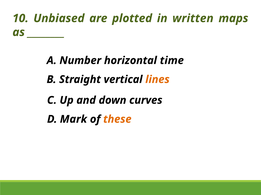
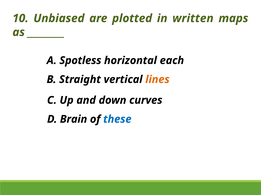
Number: Number -> Spotless (80, 61)
time: time -> each (172, 61)
Mark: Mark -> Brain (74, 120)
these colour: orange -> blue (117, 120)
